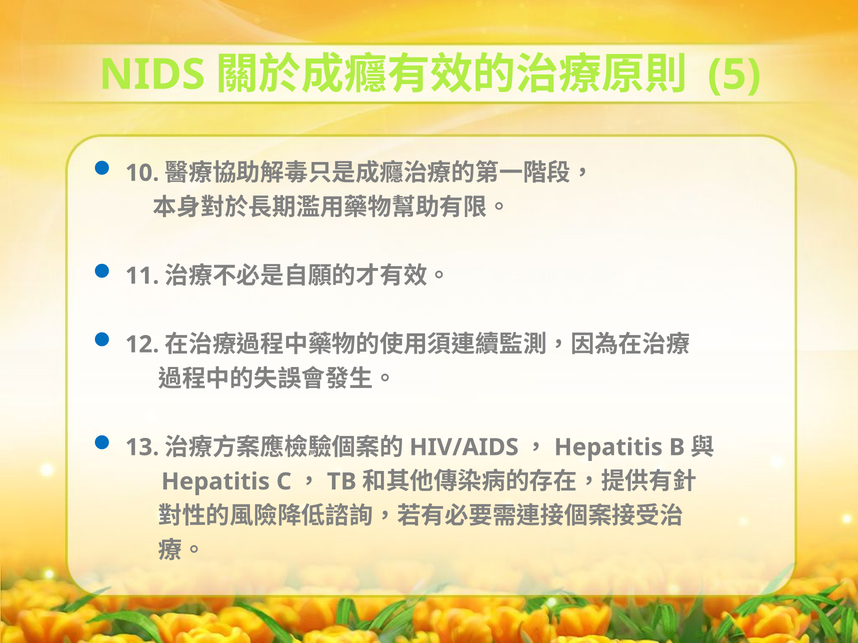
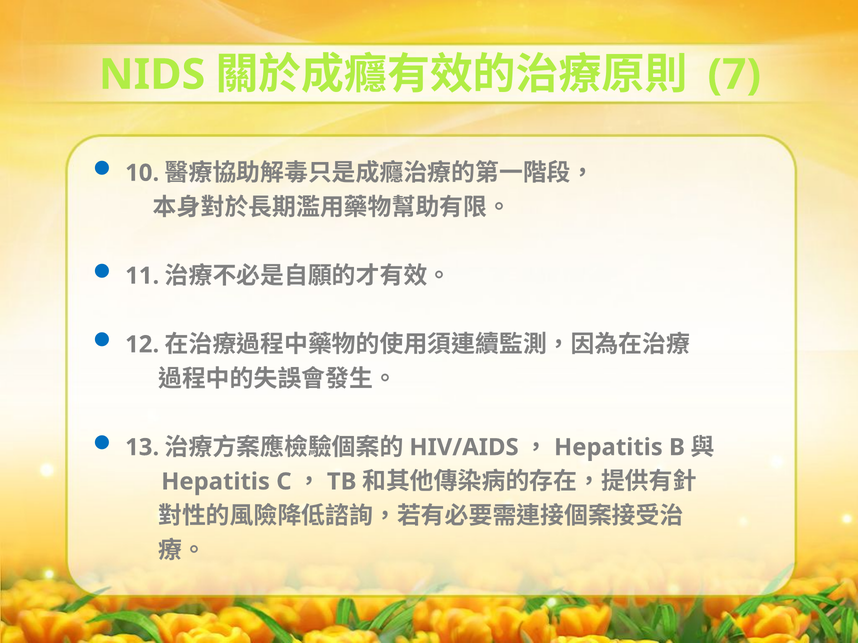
5: 5 -> 7 (734, 75)
